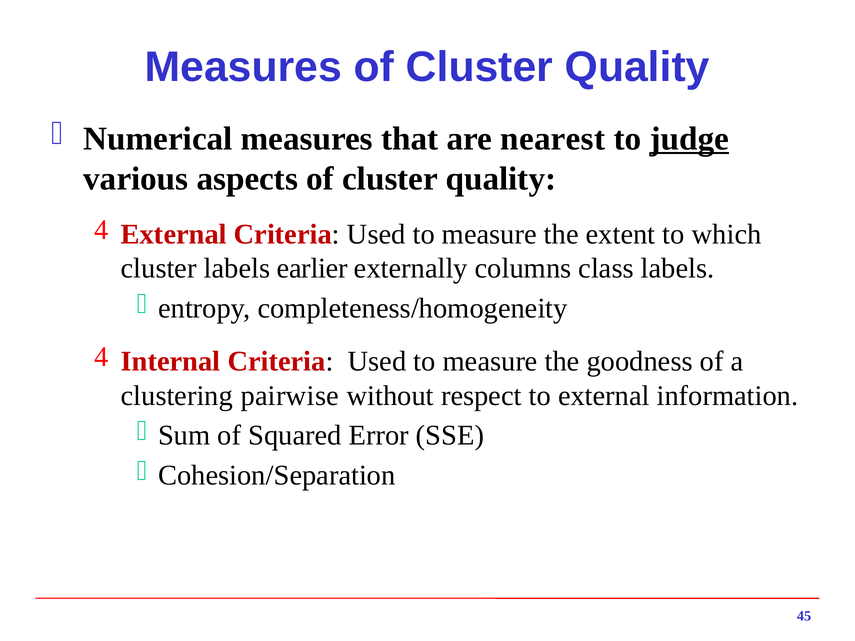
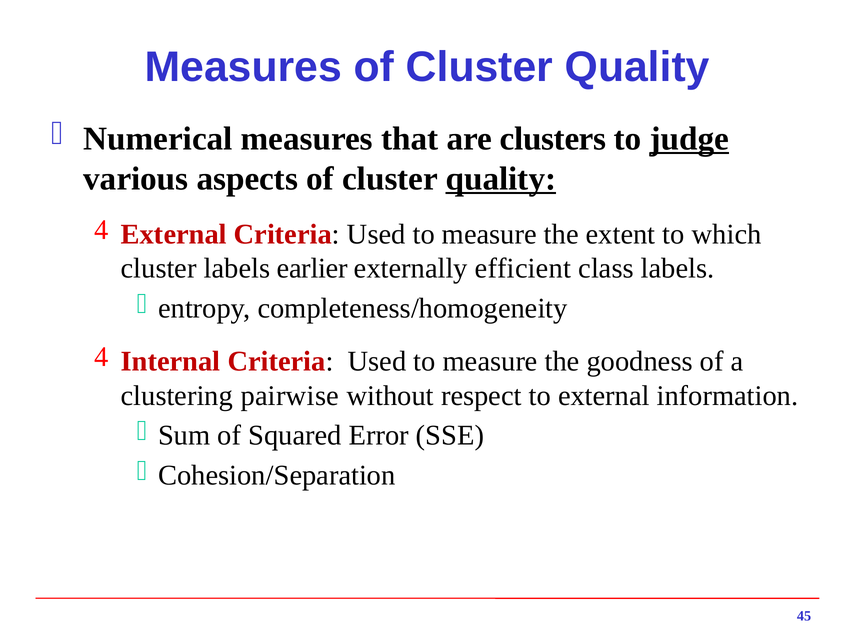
nearest: nearest -> clusters (553, 139)
quality underline: none -> present (501, 179)
columns: columns -> efficient (523, 269)
